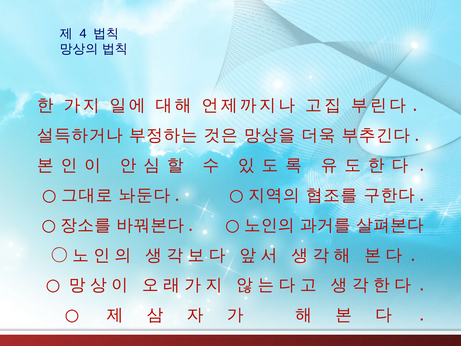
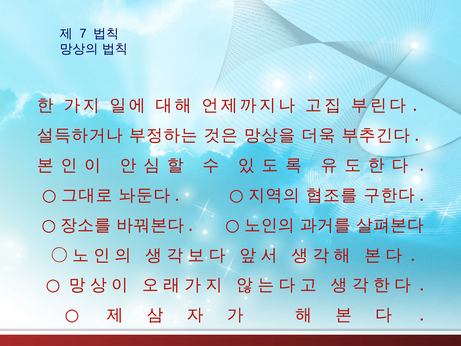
4: 4 -> 7 (83, 34)
